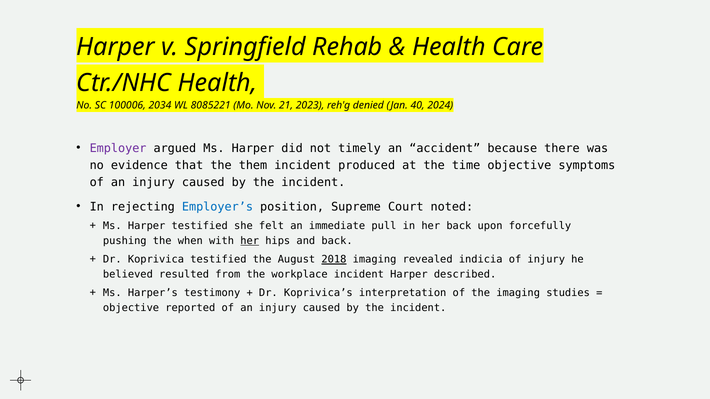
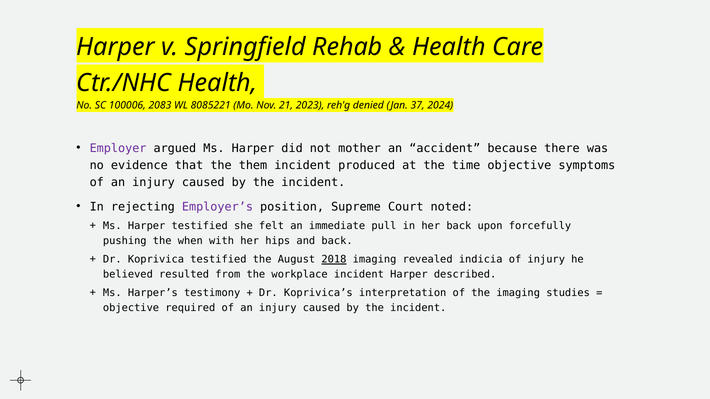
2034: 2034 -> 2083 (160, 106)
40: 40 -> 37 (418, 106)
timely: timely -> mother (360, 148)
Employer’s colour: blue -> purple (217, 207)
her underline: present -> none (250, 241)
reported: reported -> required (190, 308)
